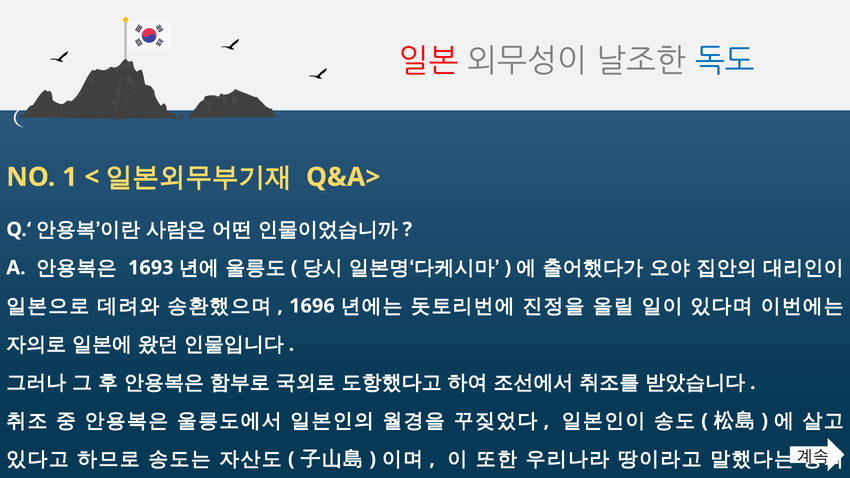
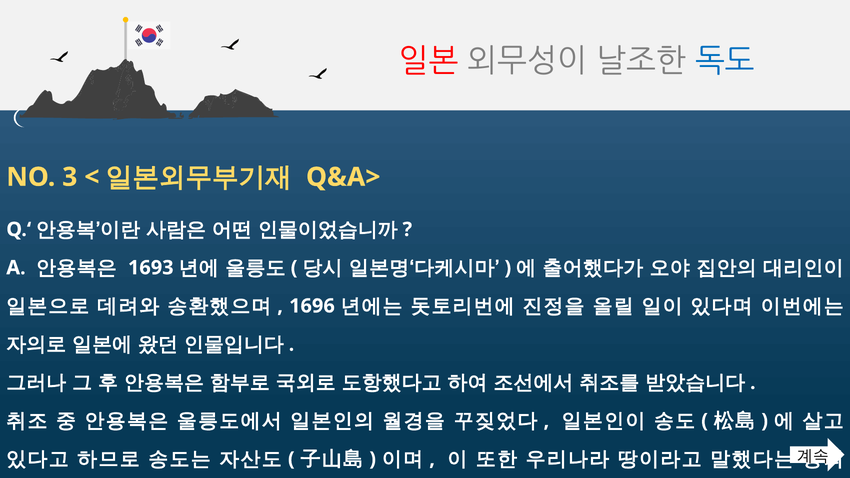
1: 1 -> 3 (70, 177)
